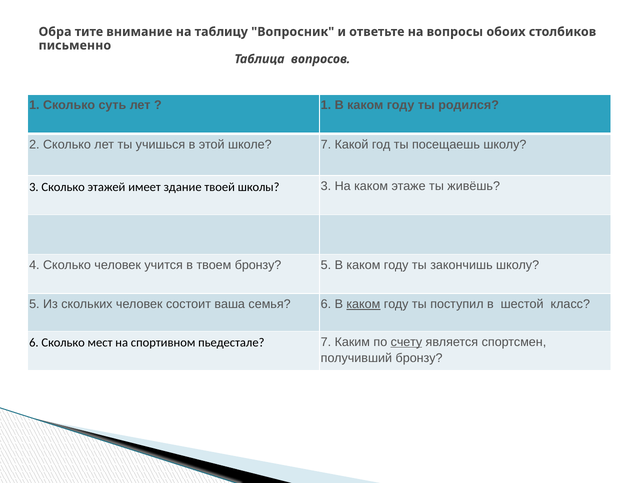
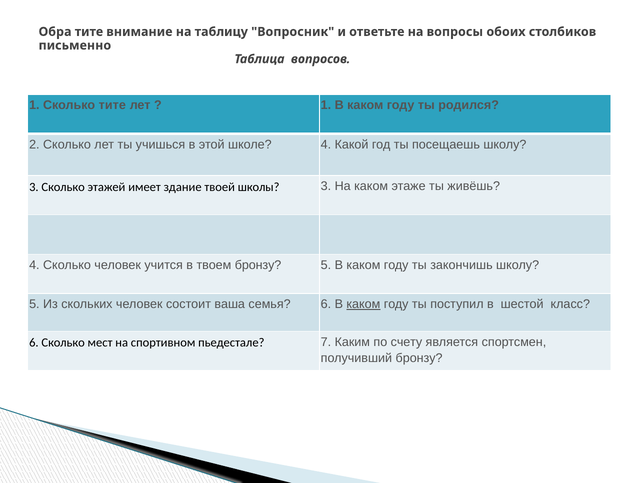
Сколько суть: суть -> тите (112, 105)
школе 7: 7 -> 4 (326, 144)
счету underline: present -> none (406, 342)
